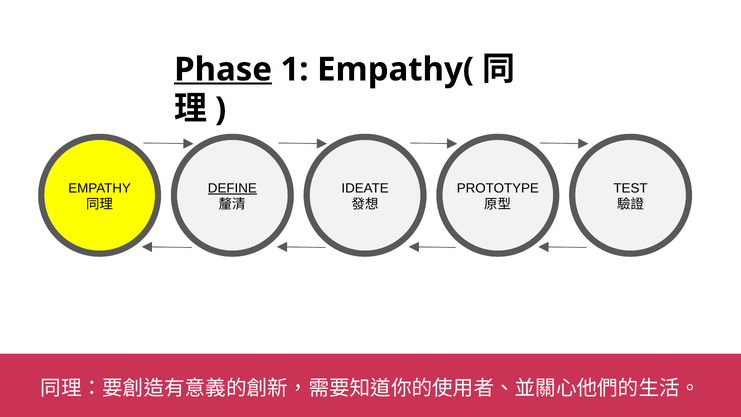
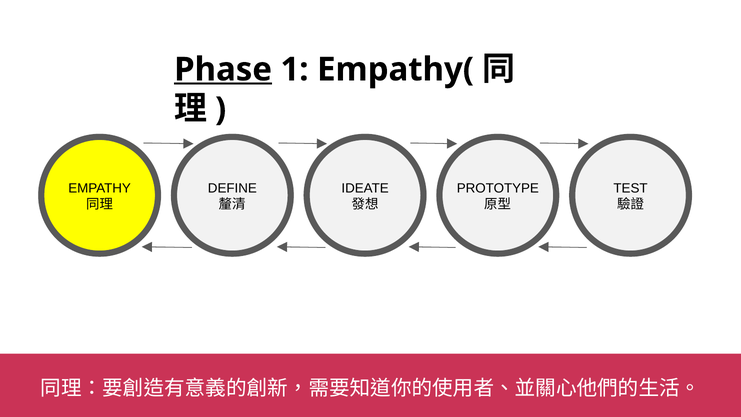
DEFINE underline: present -> none (232, 188)
